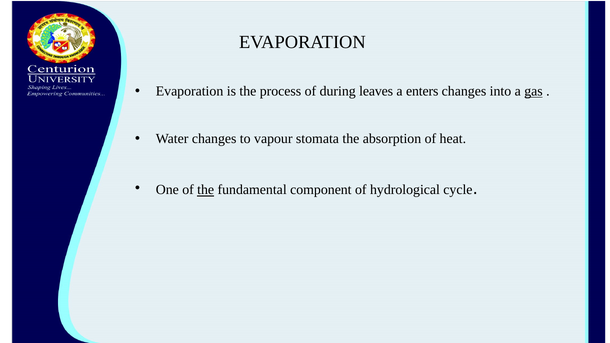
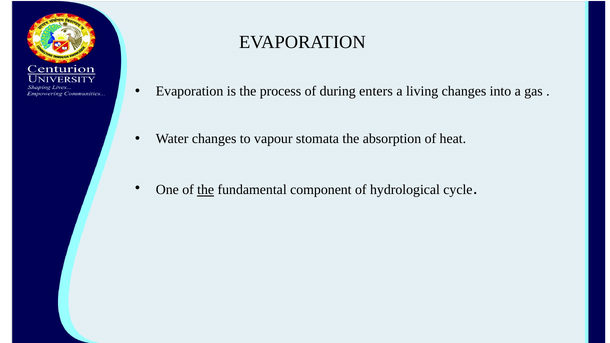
leaves: leaves -> enters (376, 91)
enters: enters -> living (422, 91)
gas underline: present -> none (534, 91)
